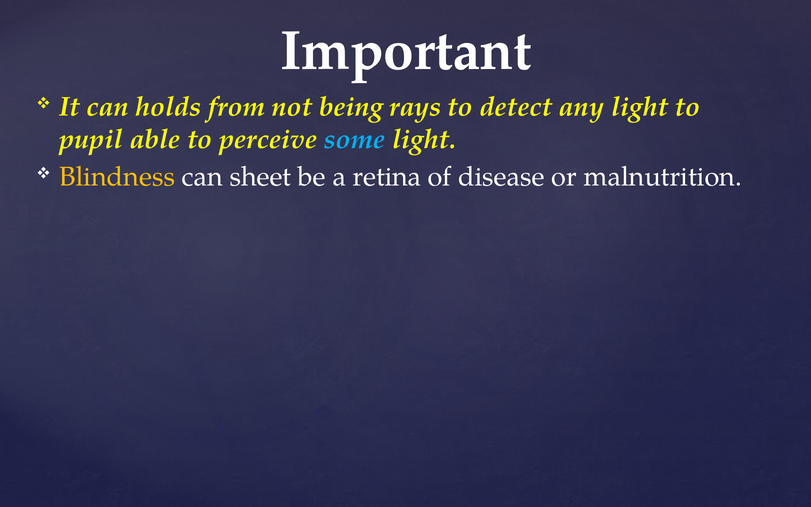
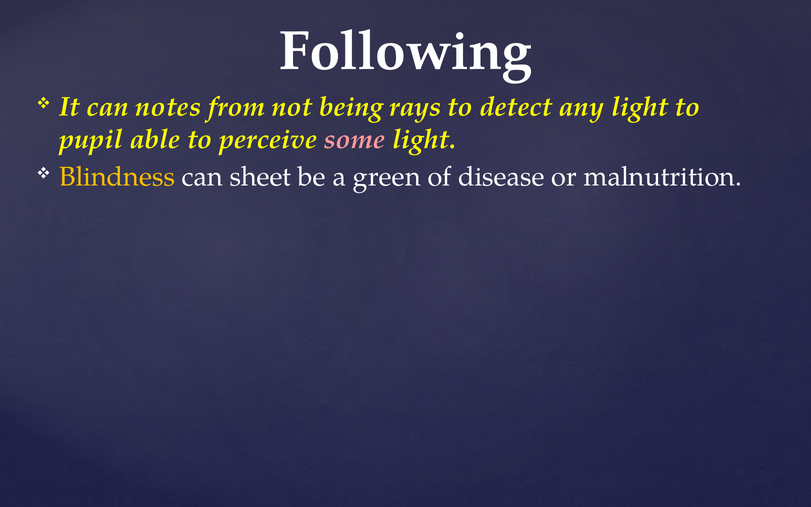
Important: Important -> Following (406, 51)
holds: holds -> notes (168, 107)
some colour: light blue -> pink (355, 139)
retina: retina -> green (387, 177)
